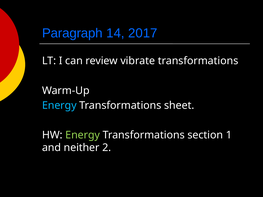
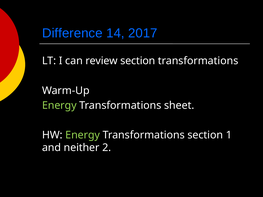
Paragraph: Paragraph -> Difference (72, 33)
review vibrate: vibrate -> section (138, 61)
Energy colour: light blue -> light green (59, 105)
